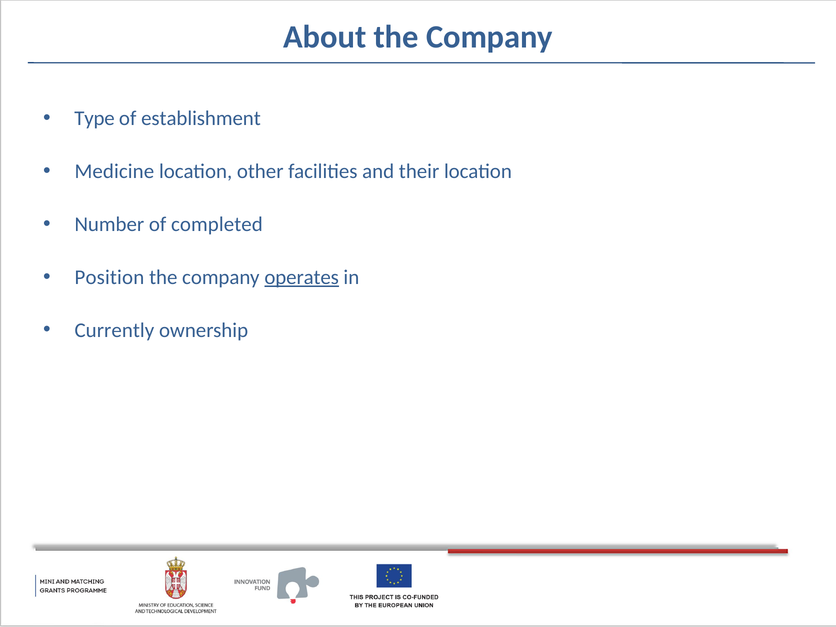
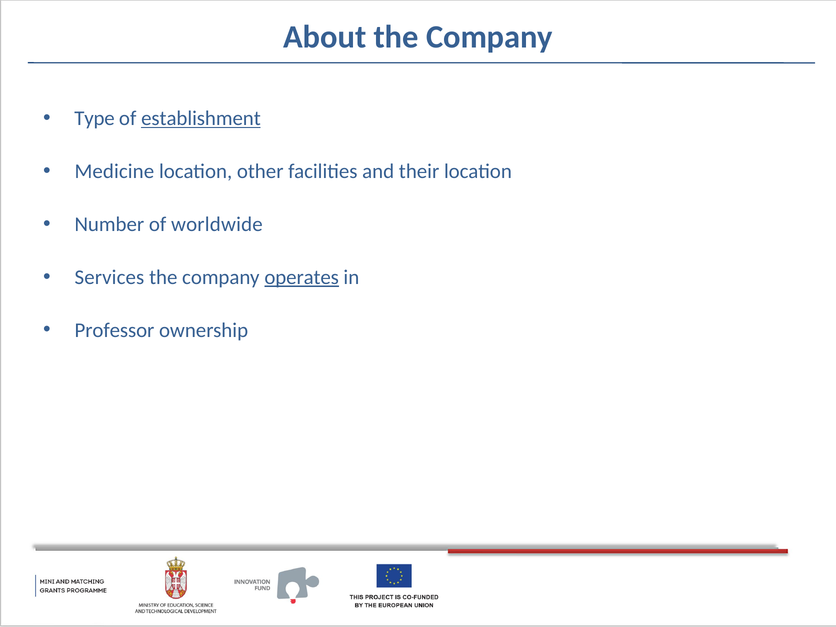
establishment underline: none -> present (201, 118)
completed: completed -> worldwide (217, 224)
Position: Position -> Services (109, 277)
Currently: Currently -> Professor (114, 330)
